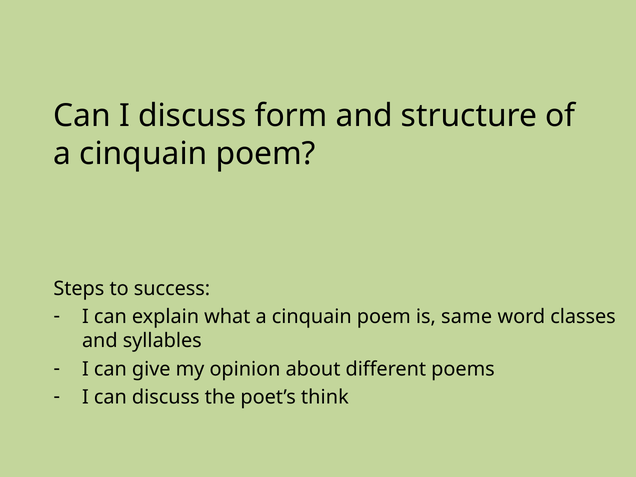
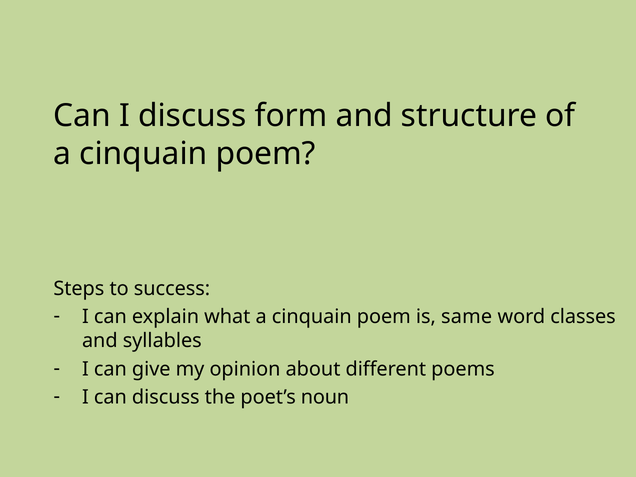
think: think -> noun (325, 397)
